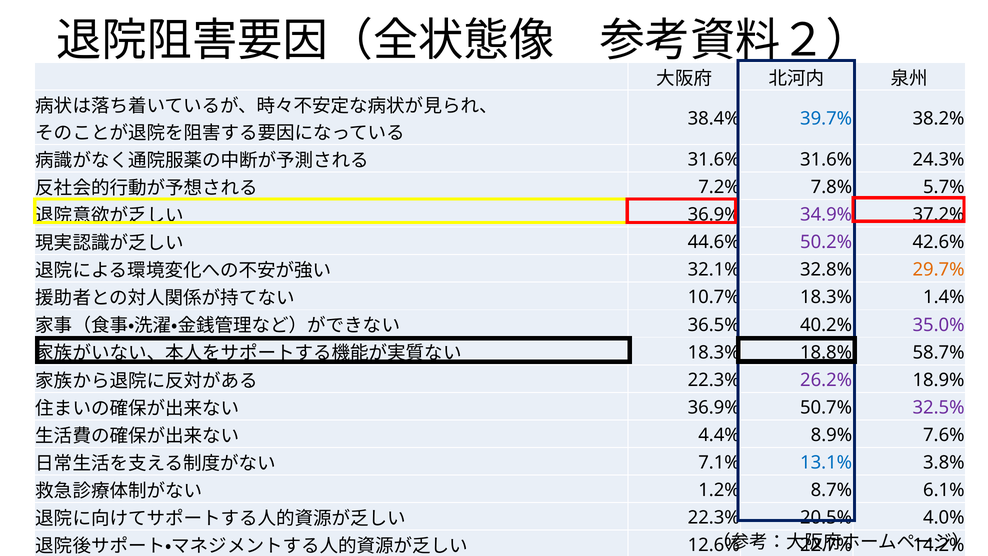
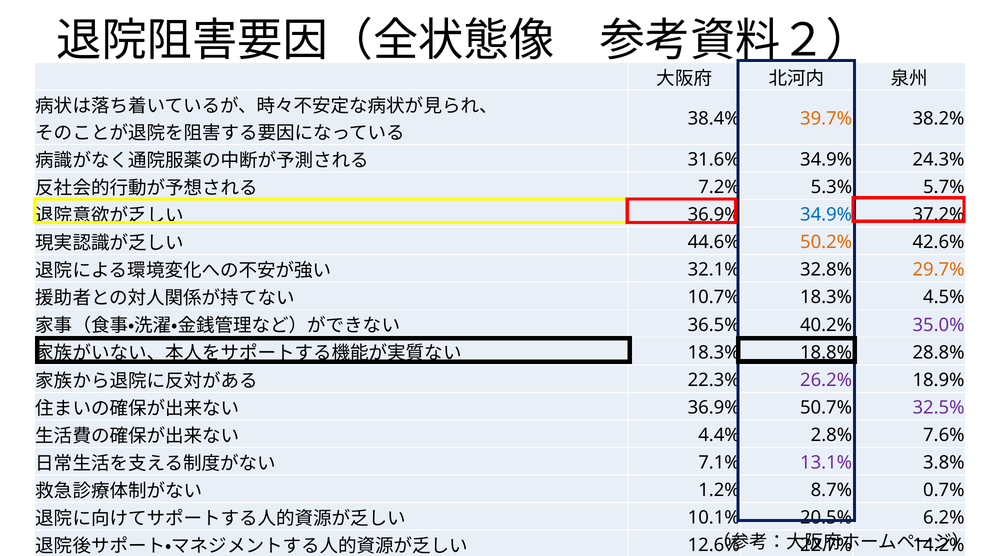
39.7% colour: blue -> orange (826, 119)
31.6%: 31.6% -> 34.9% (826, 160)
7.8%: 7.8% -> 5.3% (831, 187)
34.9% colour: purple -> blue (826, 215)
50.2% colour: purple -> orange (826, 242)
1.4%: 1.4% -> 4.5% (944, 297)
58.7%: 58.7% -> 28.8% (939, 352)
8.9%: 8.9% -> 2.8% (831, 435)
13.1% colour: blue -> purple (826, 462)
6.1%: 6.1% -> 0.7% (944, 490)
22.3%: 22.3% -> 10.1% (714, 518)
4.0%: 4.0% -> 6.2% (944, 518)
